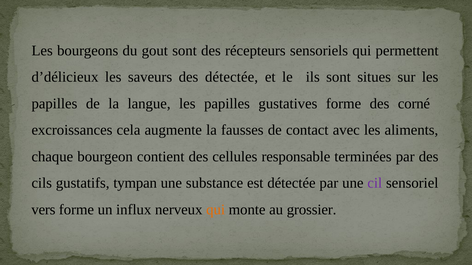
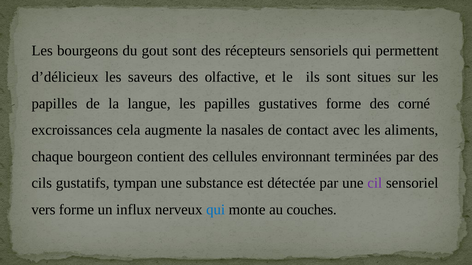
des détectée: détectée -> olfactive (232, 77)
fausses: fausses -> nasales (242, 130)
responsable: responsable -> environnant (296, 157)
qui colour: orange -> blue (216, 210)
grossier: grossier -> couches (312, 210)
